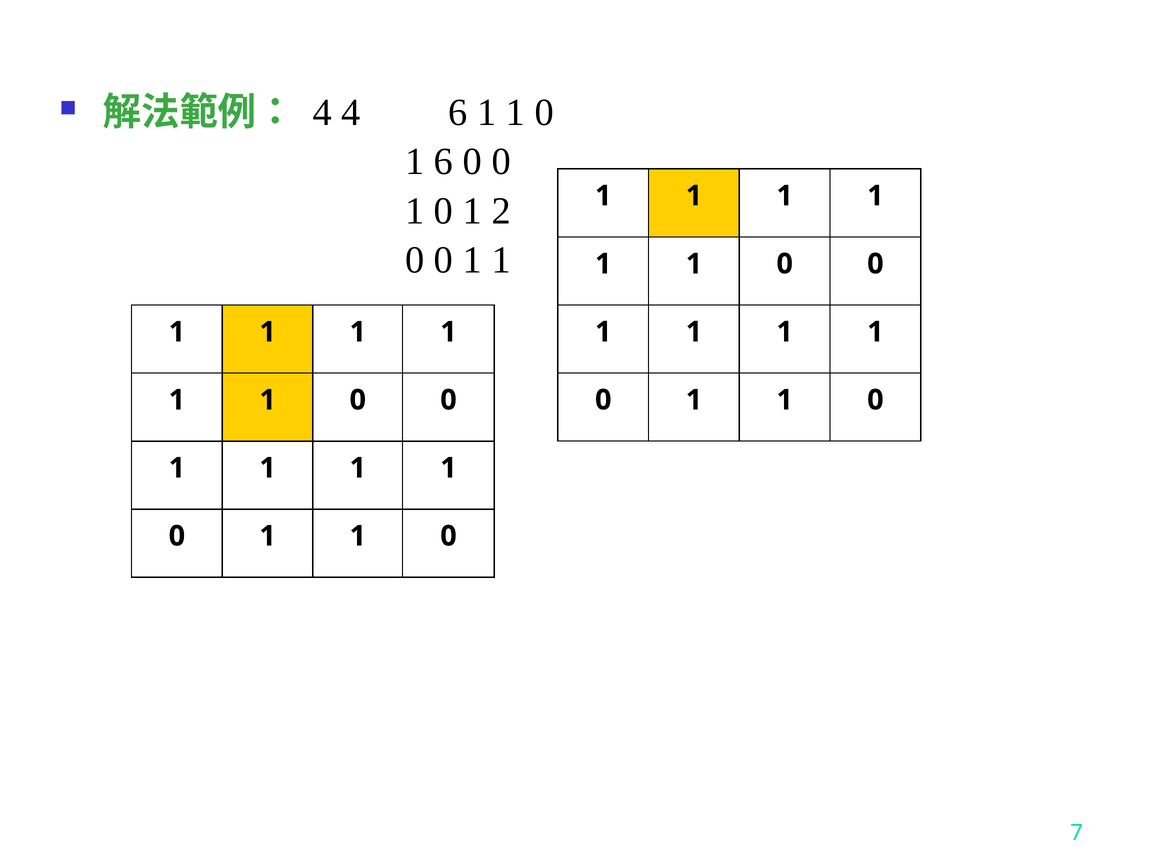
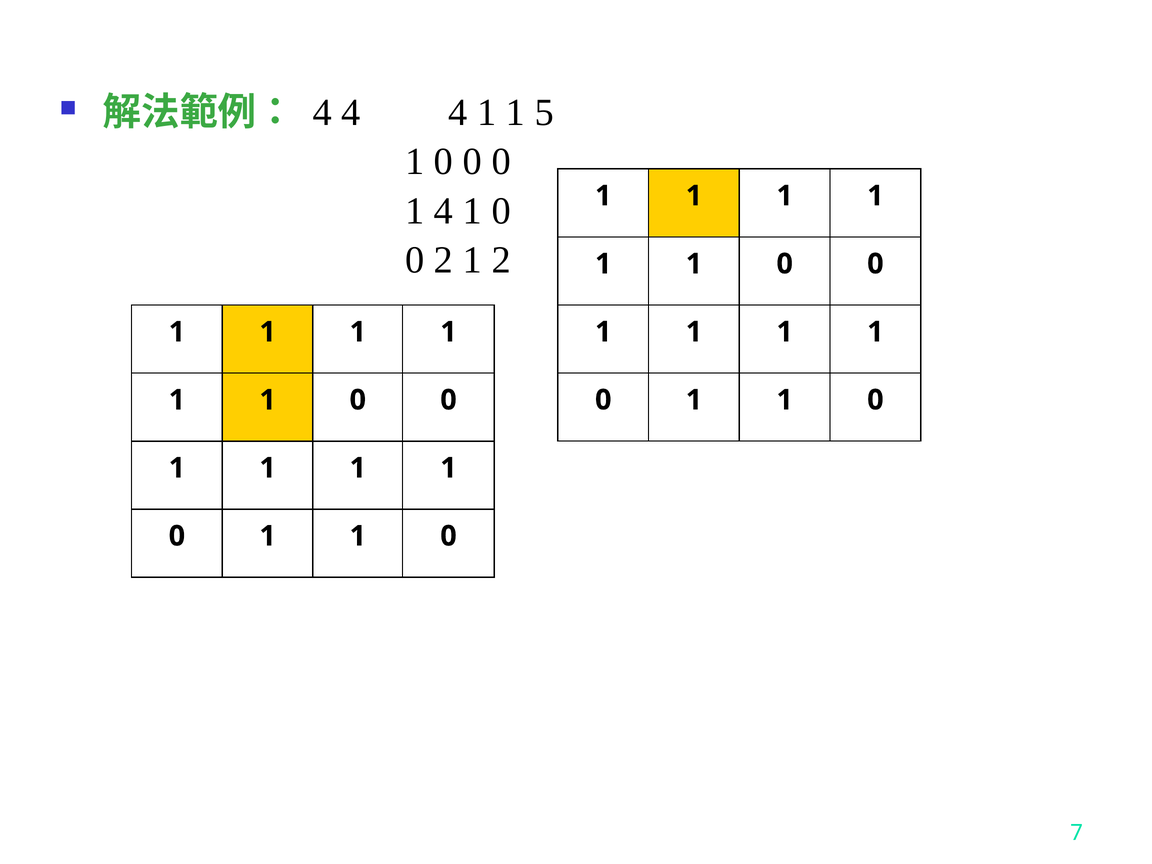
4 4 6: 6 -> 4 (458, 113)
0: 0 -> 5 (544, 113)
6: 6 -> 0 (444, 162)
0: 0 -> 4 (444, 211)
2: 2 -> 0 (501, 211)
0: 0 -> 2 (444, 260)
1: 1 -> 2 (501, 260)
